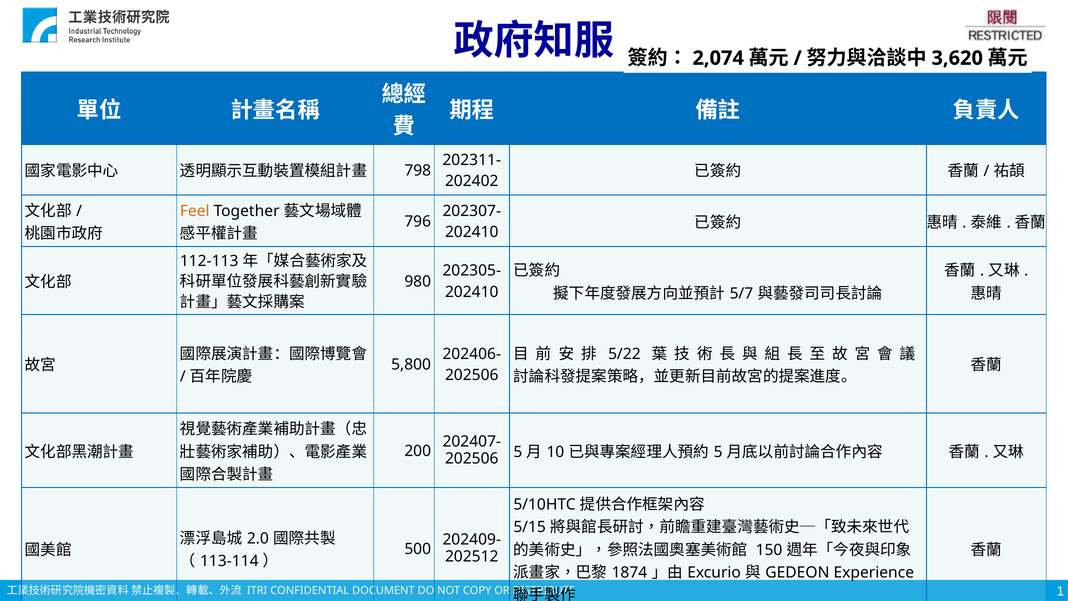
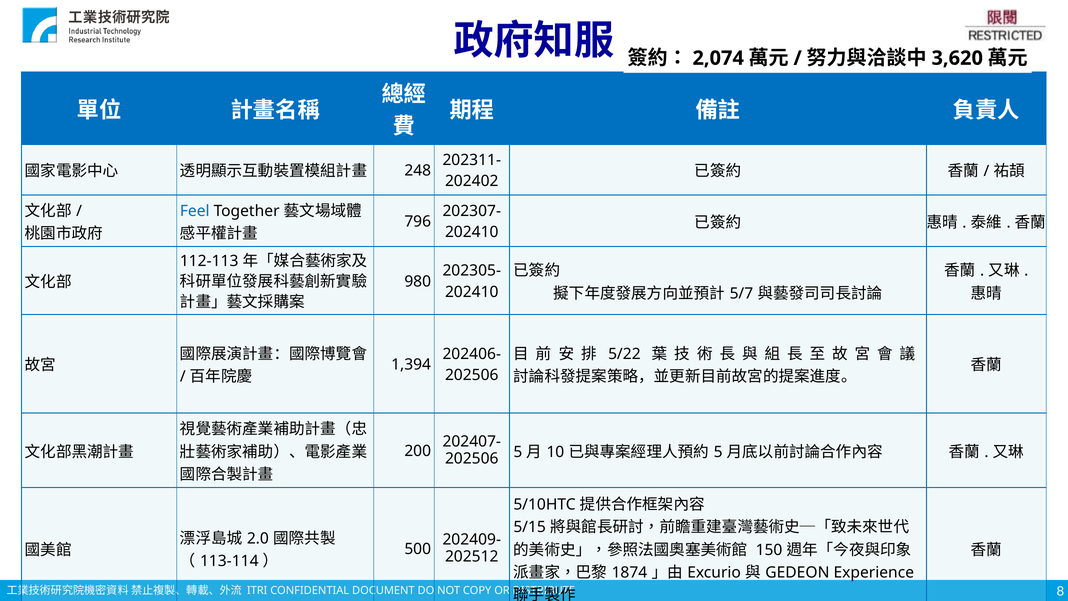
798: 798 -> 248 (418, 171)
Feel colour: orange -> blue (195, 211)
5,800: 5,800 -> 1,394 (411, 364)
1: 1 -> 8 (1060, 591)
